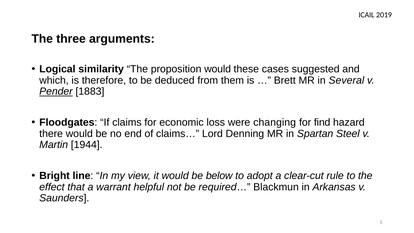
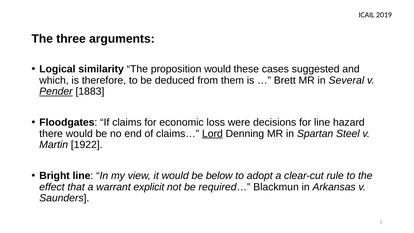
changing: changing -> decisions (275, 122)
for find: find -> line (322, 122)
Lord underline: none -> present (212, 134)
1944: 1944 -> 1922 (87, 145)
helpful: helpful -> explicit (149, 187)
